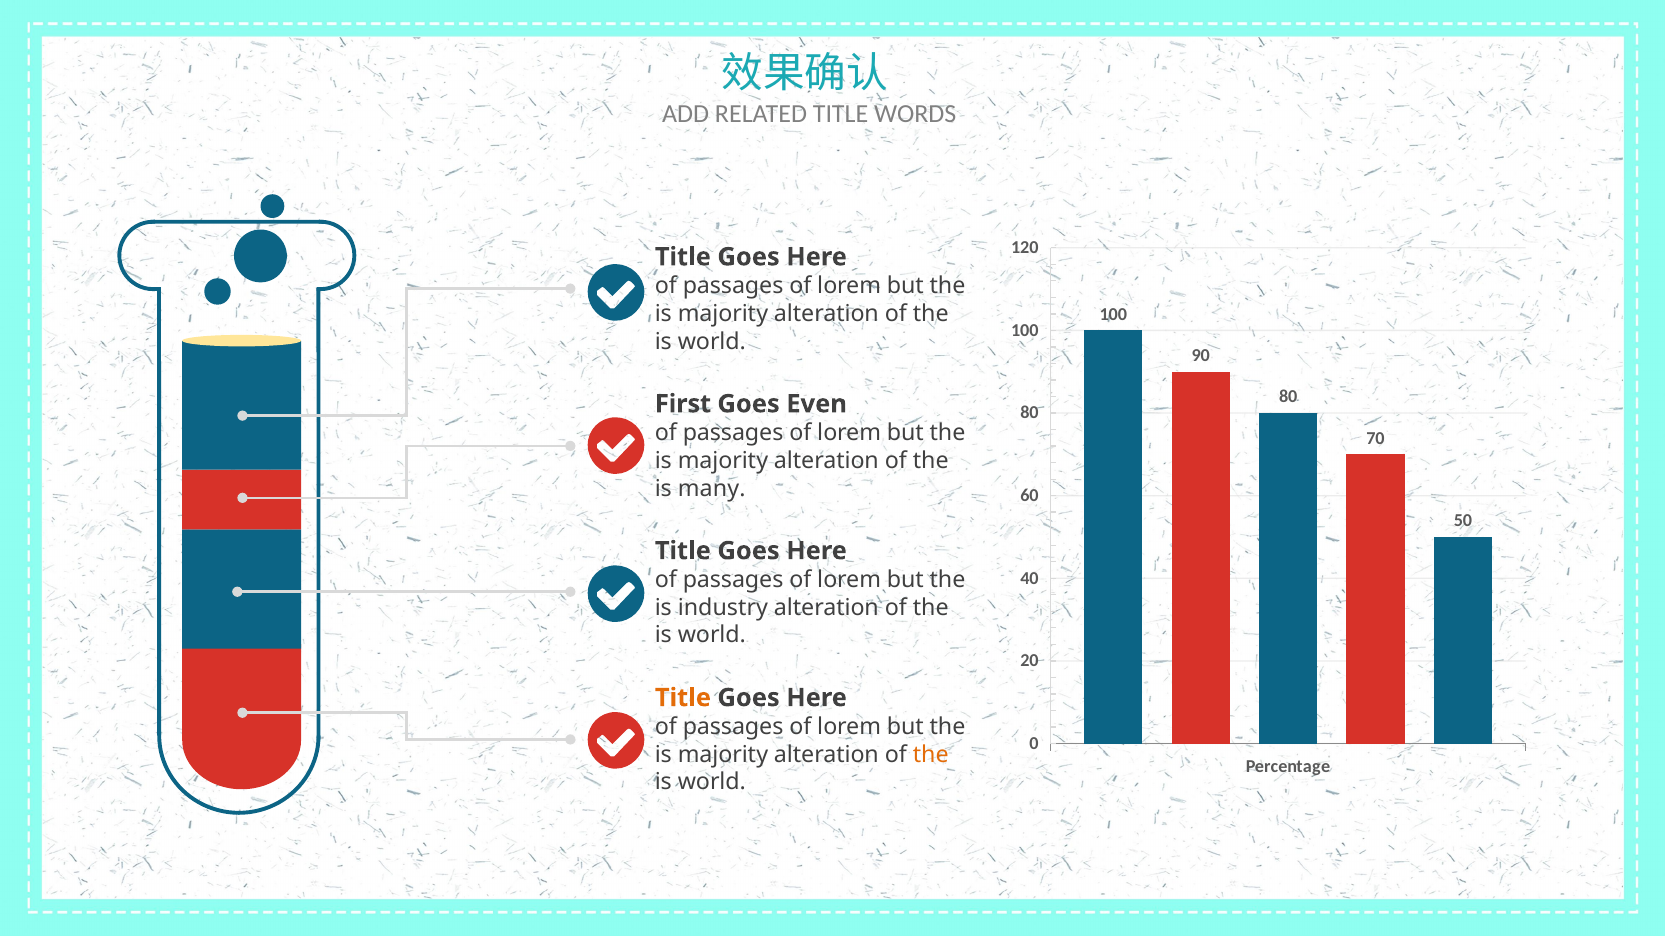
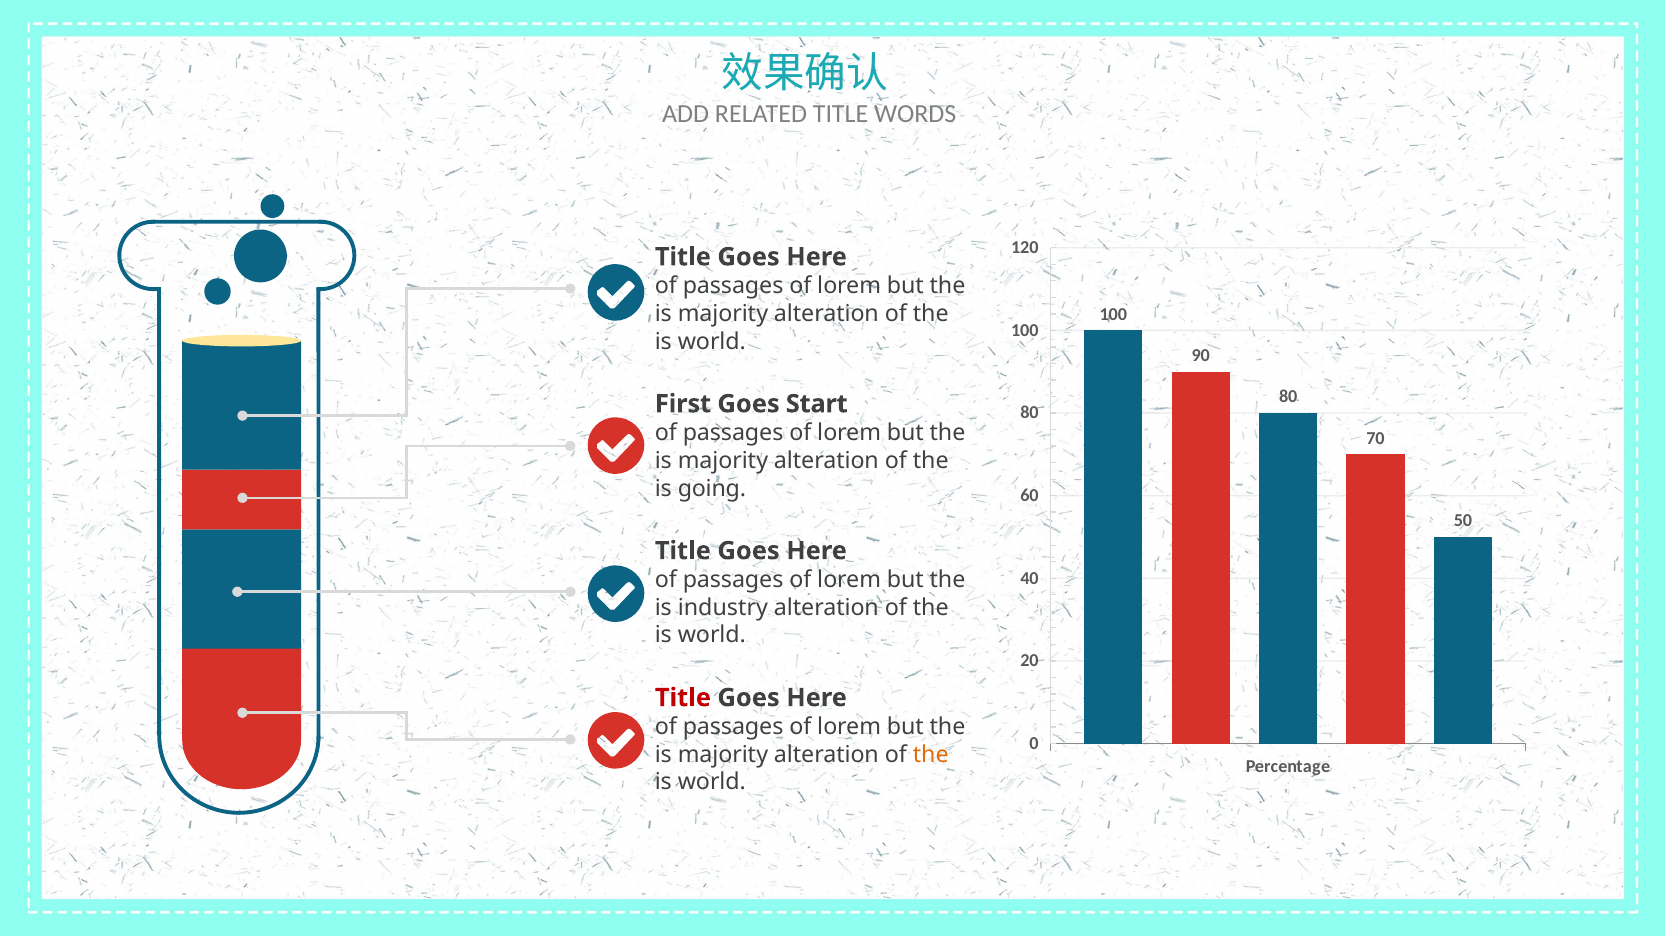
Even: Even -> Start (817, 404)
many: many -> going (712, 489)
Title colour: orange -> red (683, 698)
